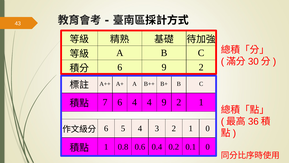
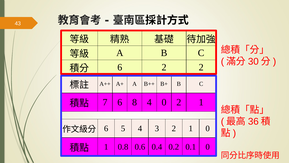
6 9: 9 -> 2 (164, 67)
6 4: 4 -> 8 (135, 102)
4 9: 9 -> 0 (164, 102)
